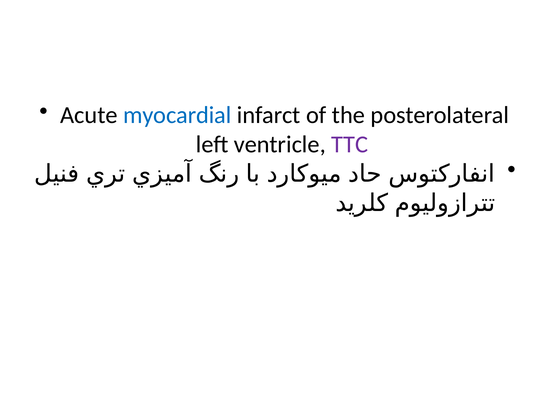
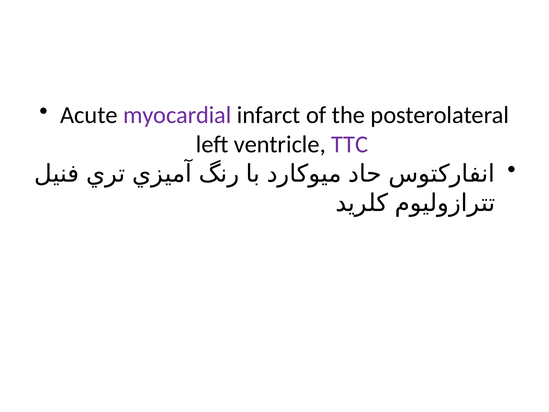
myocardial colour: blue -> purple (177, 115)
